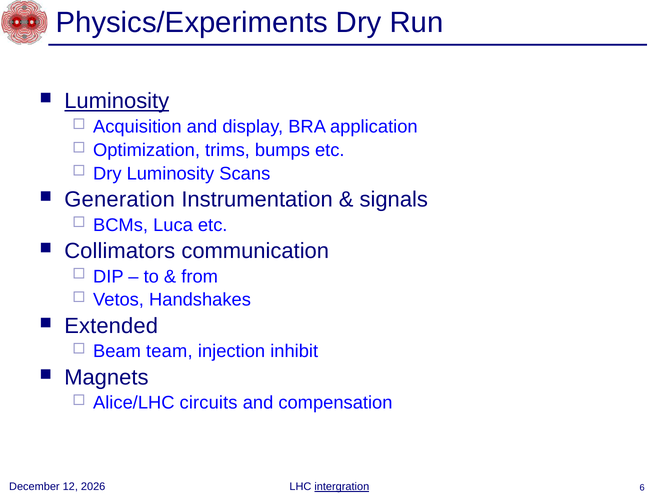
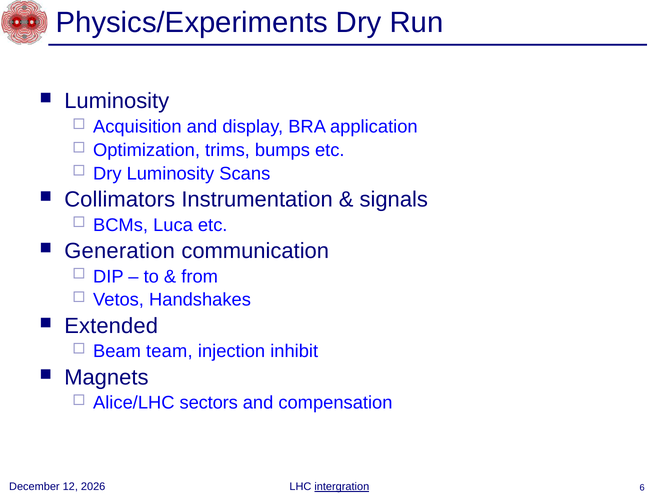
Luminosity underline: present -> none (117, 101)
Generation: Generation -> Collimators (120, 200)
Collimators: Collimators -> Generation (120, 251)
circuits: circuits -> sectors (209, 403)
